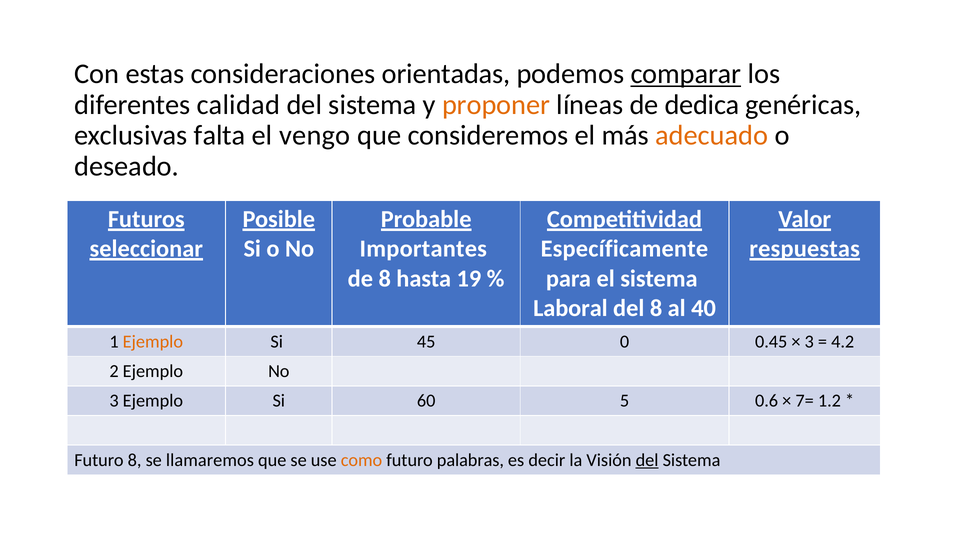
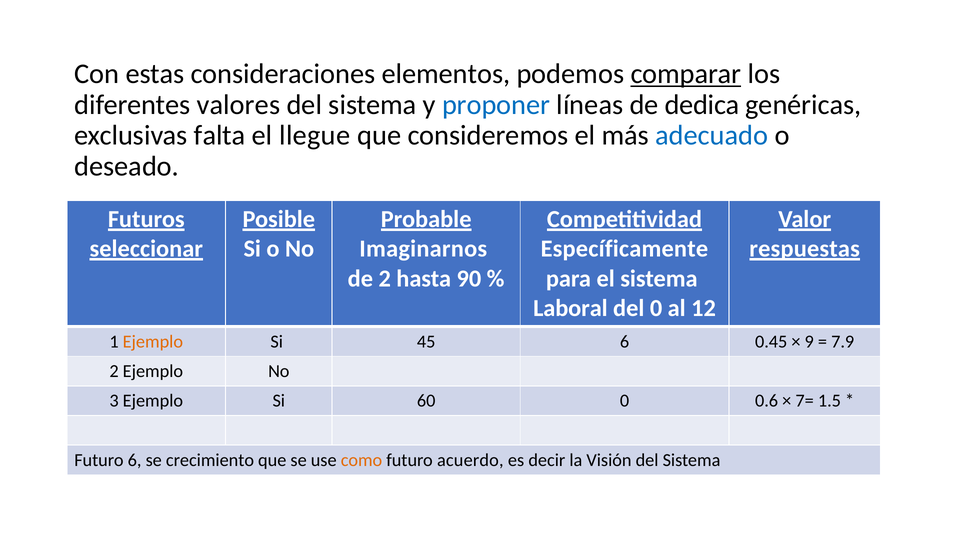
orientadas: orientadas -> elementos (446, 74)
calidad: calidad -> valores (238, 105)
proponer colour: orange -> blue (496, 105)
vengo: vengo -> llegue (315, 135)
adecuado colour: orange -> blue (712, 135)
Importantes: Importantes -> Imaginarnos (423, 249)
de 8: 8 -> 2 (385, 278)
19: 19 -> 90 (469, 278)
del 8: 8 -> 0 (656, 308)
40: 40 -> 12 (704, 308)
45 0: 0 -> 6 (625, 342)
3: 3 -> 9 (809, 342)
4.2: 4.2 -> 7.9 (843, 342)
60 5: 5 -> 0 (625, 401)
1.2: 1.2 -> 1.5 (829, 401)
Futuro 8: 8 -> 6 (135, 460)
llamaremos: llamaremos -> crecimiento (210, 460)
palabras: palabras -> acuerdo (470, 460)
del underline: present -> none (647, 460)
